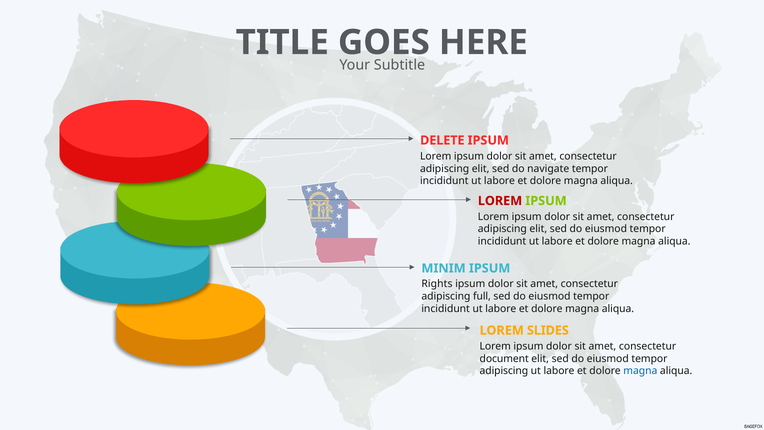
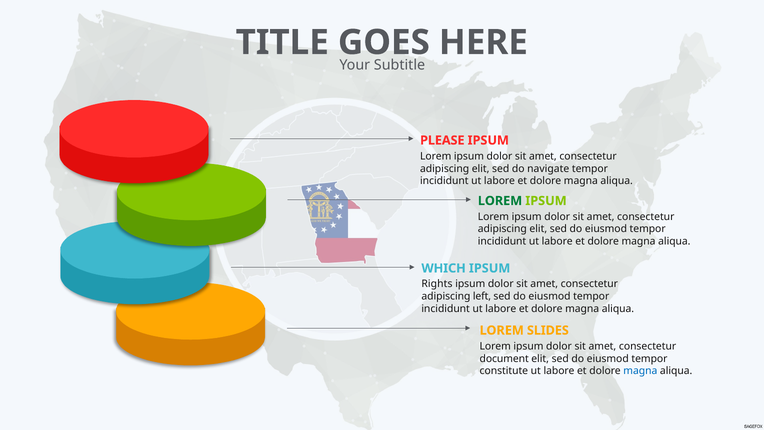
DELETE: DELETE -> PLEASE (442, 140)
LOREM colour: red -> green (500, 201)
MINIM: MINIM -> WHICH (444, 268)
full: full -> left (482, 296)
adipiscing: adipiscing -> constitute (504, 371)
